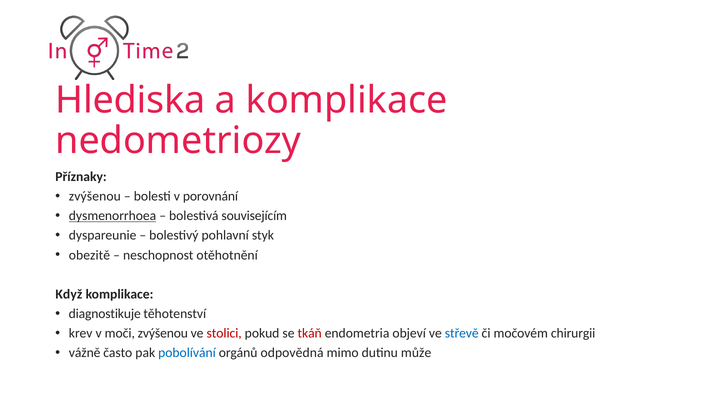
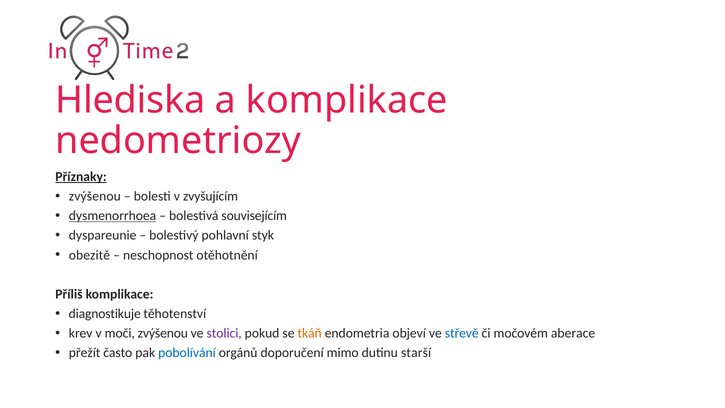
Příznaky underline: none -> present (81, 177)
porovnání: porovnání -> zvyšujícím (211, 196)
Když: Když -> Příliš (69, 294)
stolici colour: red -> purple (224, 333)
tkáň colour: red -> orange (310, 333)
chirurgii: chirurgii -> aberace (573, 333)
vážně: vážně -> přežít (85, 353)
odpovědná: odpovědná -> doporučení (292, 353)
může: může -> starší (416, 353)
